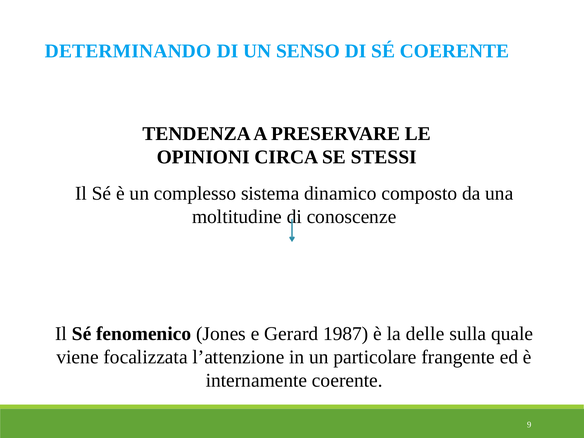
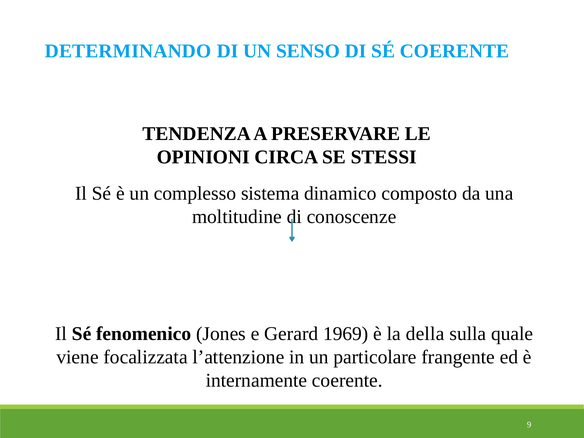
1987: 1987 -> 1969 (346, 334)
delle: delle -> della (425, 334)
